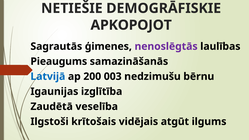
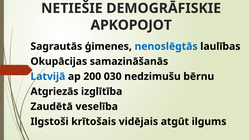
nenoslēgtās colour: purple -> blue (166, 46)
Pieaugums: Pieaugums -> Okupācijas (59, 61)
003: 003 -> 030 (113, 76)
Igaunijas: Igaunijas -> Atgriezās (54, 92)
